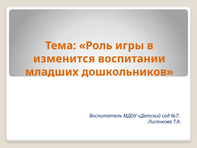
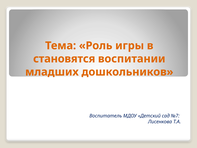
изменится: изменится -> становятся (64, 59)
